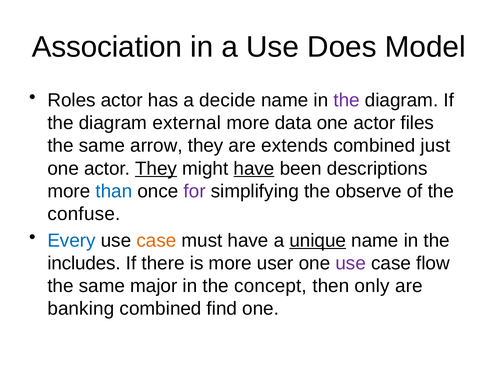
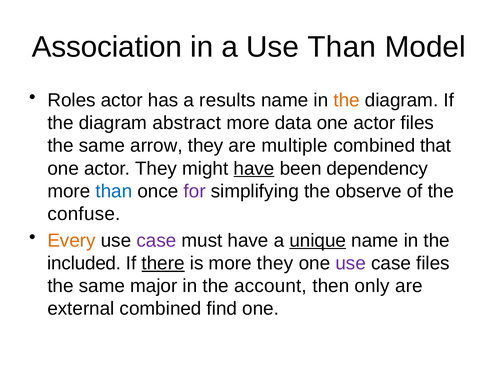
Use Does: Does -> Than (342, 47)
decide: decide -> results (228, 100)
the colour: purple -> orange (347, 100)
external: external -> abstract (187, 123)
extends: extends -> multiple (295, 146)
just: just -> that (436, 146)
They underline: present -> none (156, 168)
descriptions: descriptions -> dependency (377, 168)
Every colour: blue -> orange (72, 240)
case colour: orange -> purple (156, 240)
includes: includes -> included (84, 263)
there underline: none -> present (163, 263)
more user: user -> they (275, 263)
case flow: flow -> files (433, 263)
concept: concept -> account (271, 285)
banking: banking -> external (81, 308)
